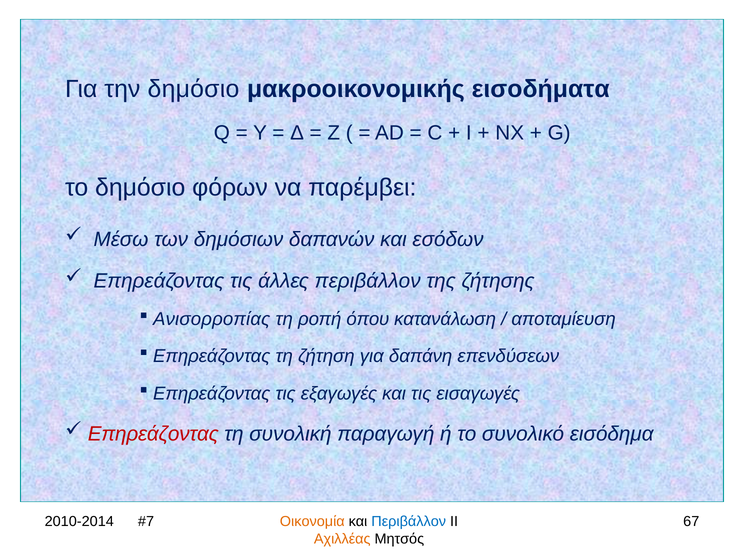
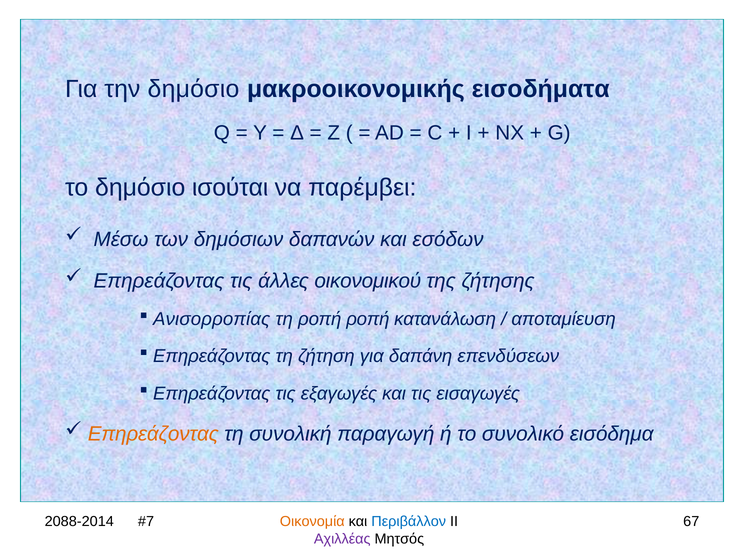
φόρων: φόρων -> ισούται (230, 188)
άλλες περιβάλλον: περιβάλλον -> οικονομικού (368, 281)
ροπή όπου: όπου -> ροπή (368, 319)
Επηρεάζοντας colour: red -> orange (153, 434)
2010-2014: 2010-2014 -> 2088-2014 (79, 522)
Αχιλλέας colour: orange -> purple (342, 539)
